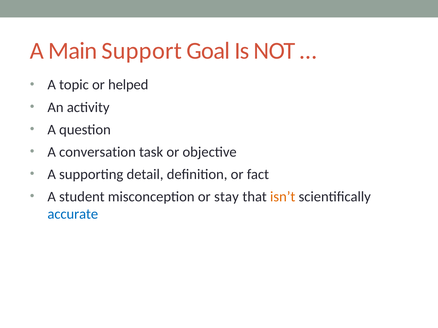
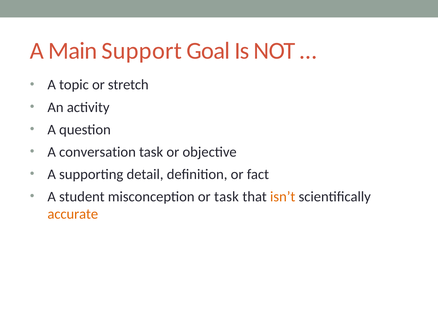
helped: helped -> stretch (128, 85)
or stay: stay -> task (226, 197)
accurate colour: blue -> orange (73, 214)
